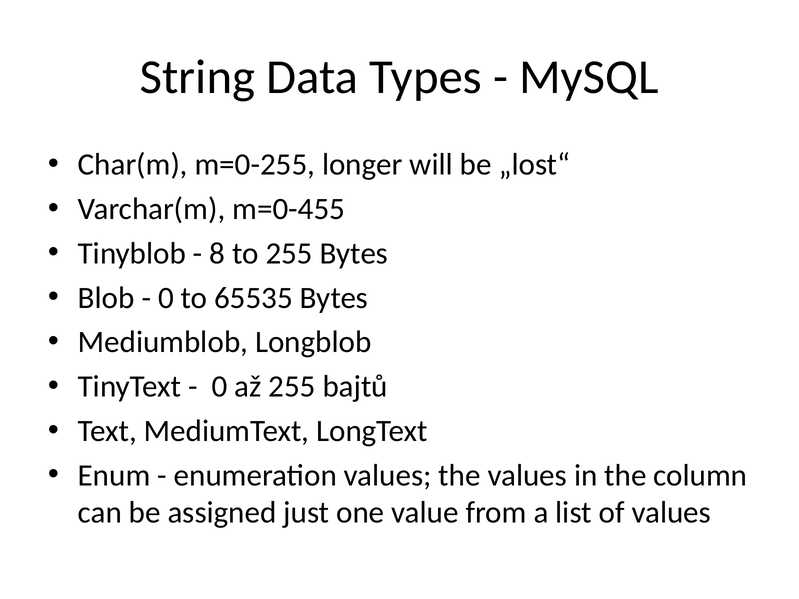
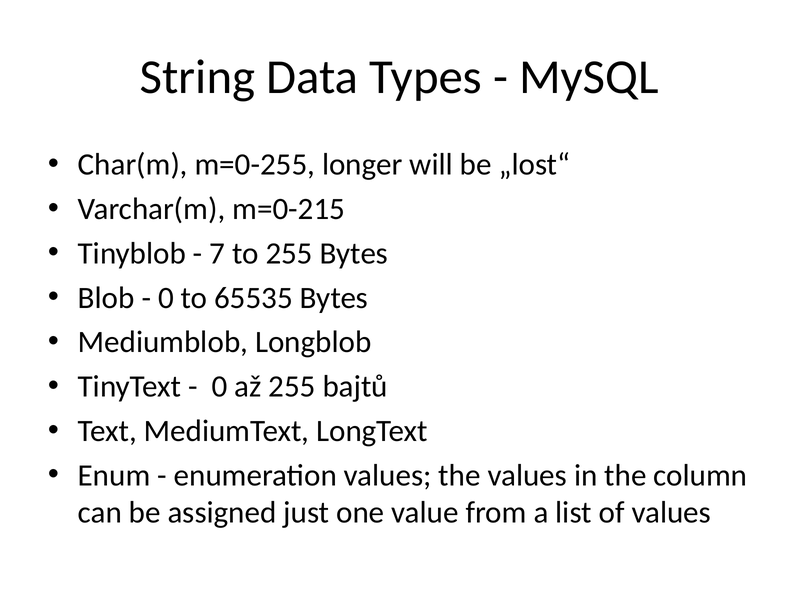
m=0-455: m=0-455 -> m=0-215 (289, 209)
8: 8 -> 7 (217, 253)
